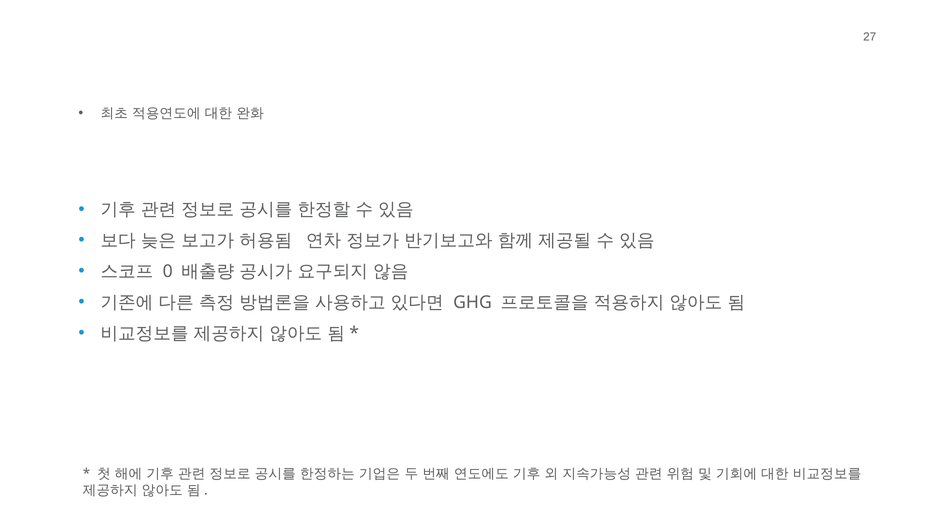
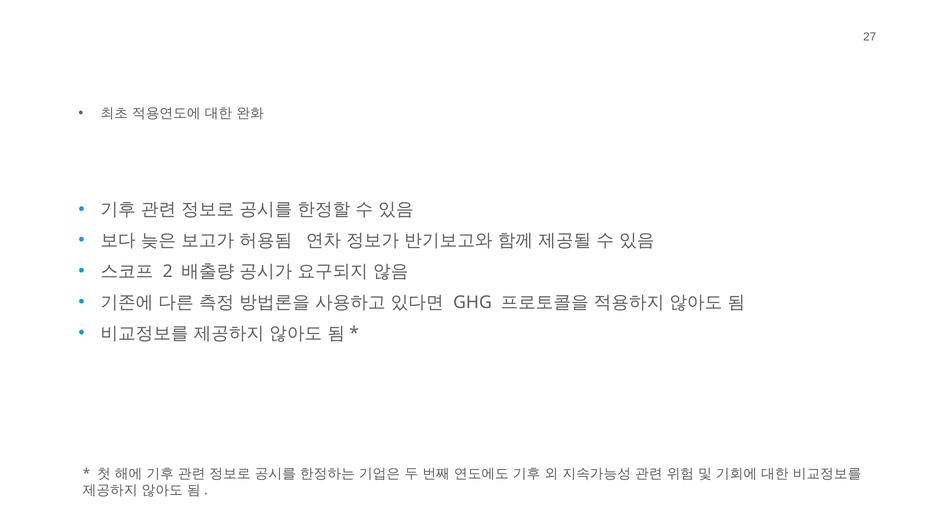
0: 0 -> 2 (168, 272)
